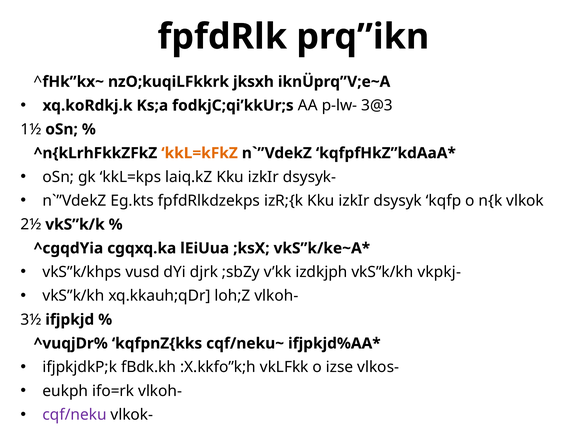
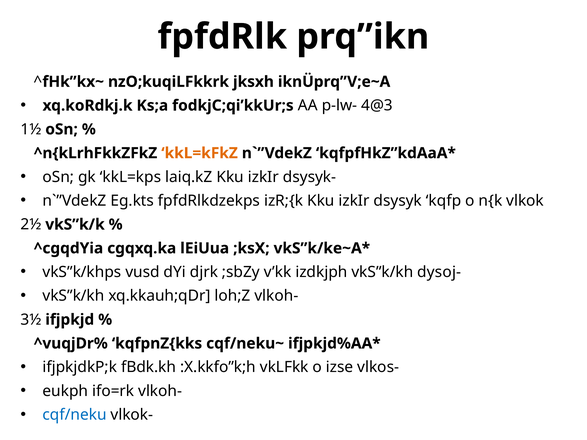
3@3: 3@3 -> 4@3 (377, 106)
vkpkj-: vkpkj- -> dysoj- (439, 272)
cqf/neku colour: purple -> blue (75, 415)
